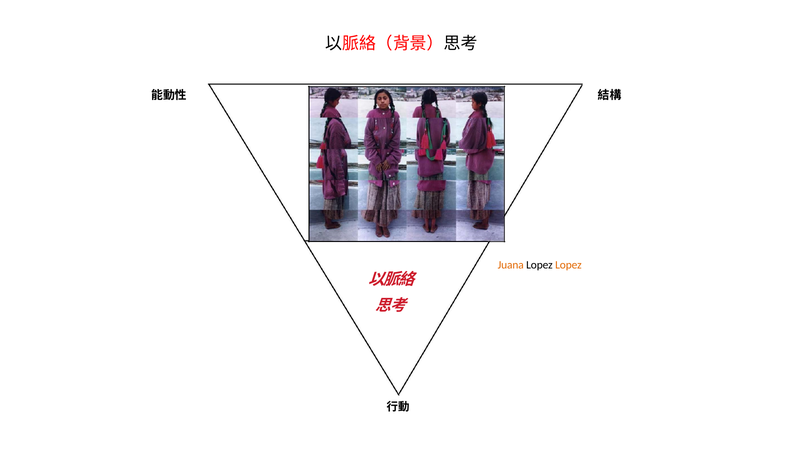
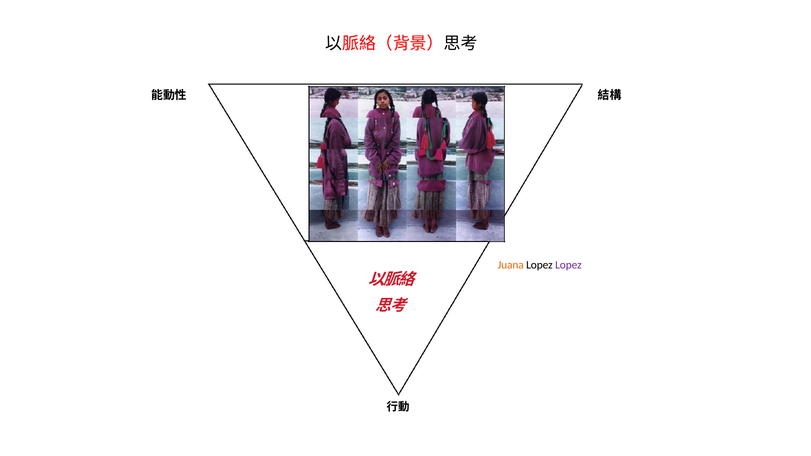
Lopez colour: orange -> purple (568, 265)
